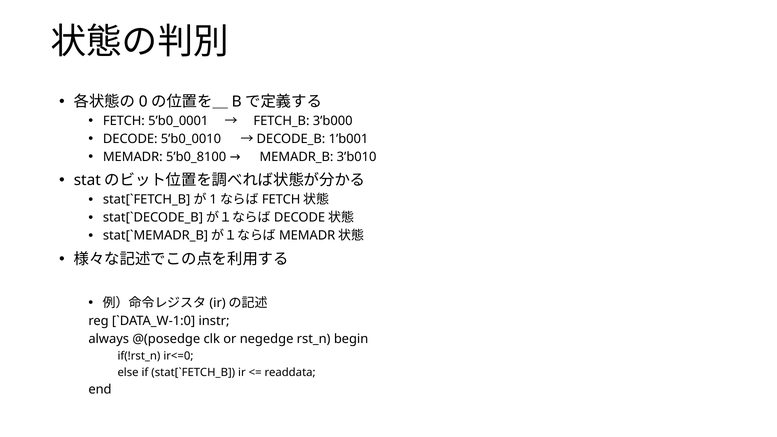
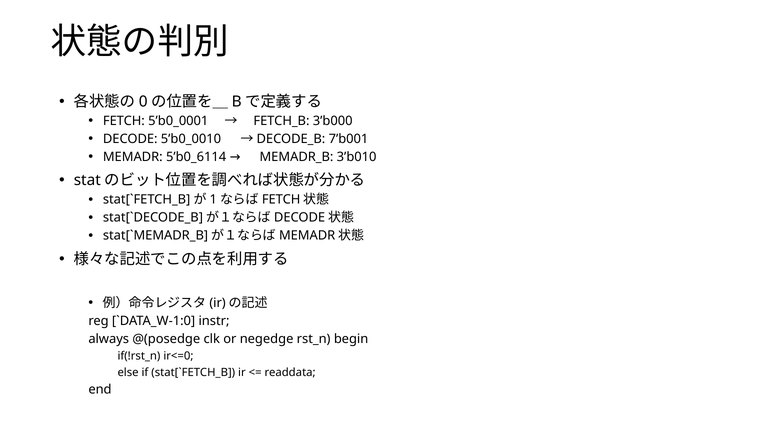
1’b001: 1’b001 -> 7’b001 (349, 139)
5’b0_8100: 5’b0_8100 -> 5’b0_6114 (196, 157)
